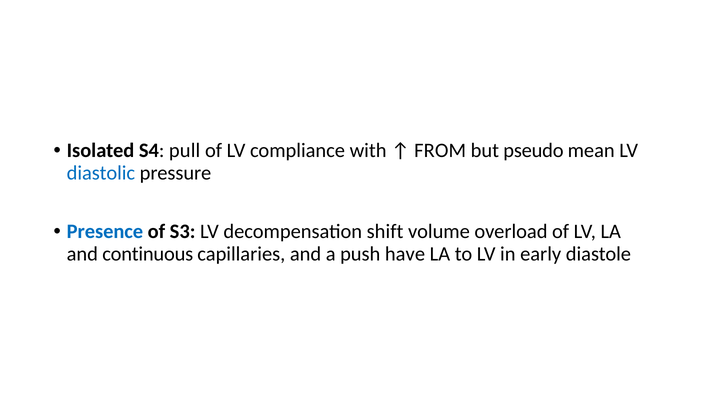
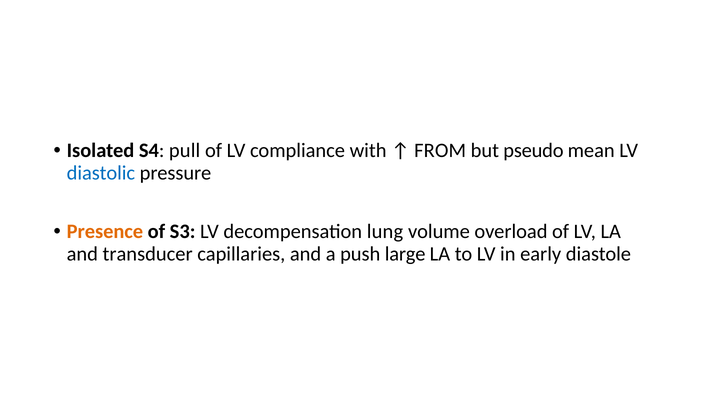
Presence colour: blue -> orange (105, 232)
shift: shift -> lung (385, 232)
continuous: continuous -> transducer (148, 254)
have: have -> large (405, 254)
